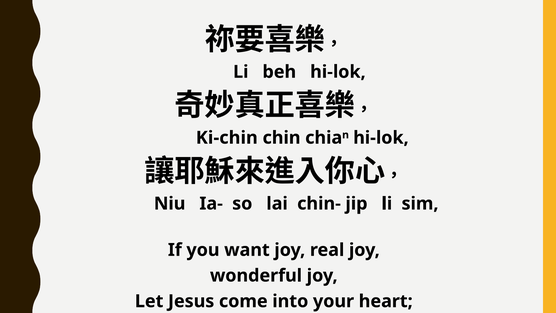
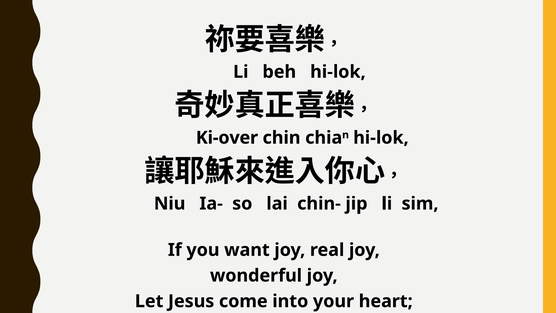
Ki-chin: Ki-chin -> Ki-over (227, 138)
